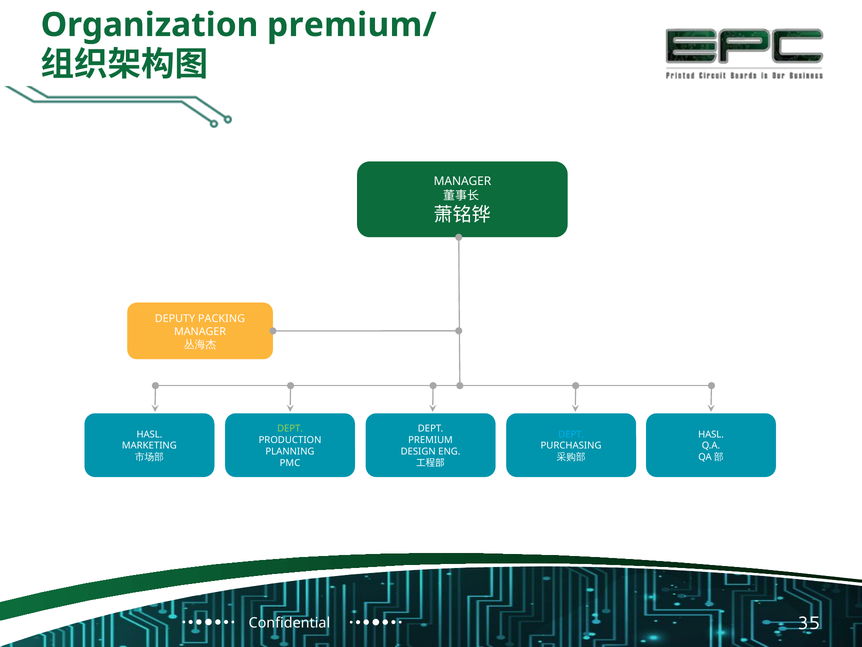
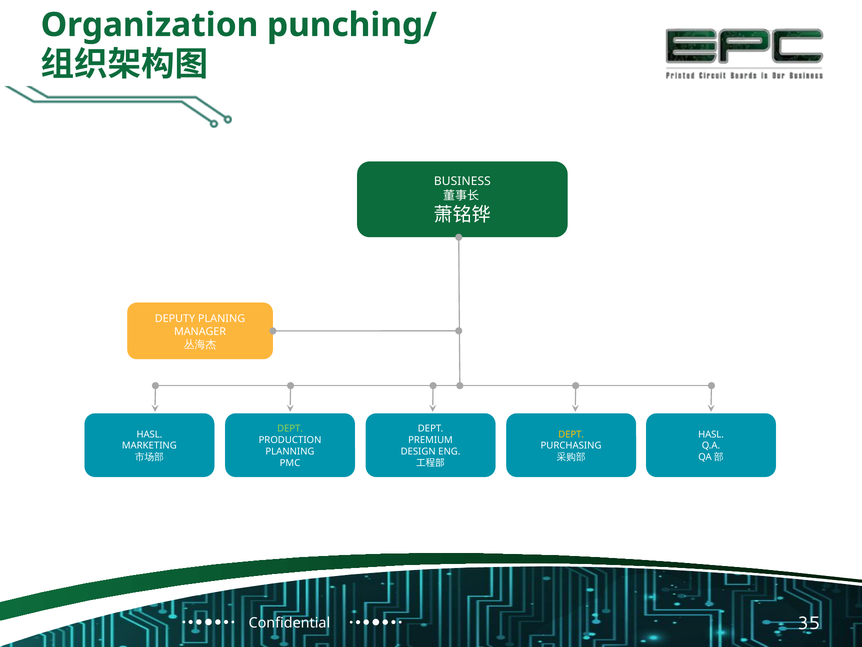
premium/: premium/ -> punching/ (352, 25)
MANAGER: MANAGER -> BUSINESS (462, 181)
PACKING: PACKING -> PLANING (222, 318)
DEPT colour: light blue -> yellow (571, 434)
